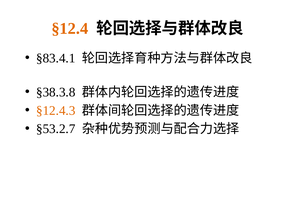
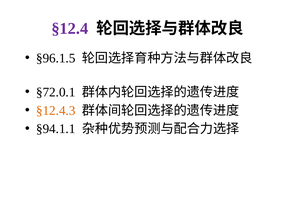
§12.4 colour: orange -> purple (70, 28)
§83.4.1: §83.4.1 -> §96.1.5 (56, 58)
§38.3.8: §38.3.8 -> §72.0.1 (56, 92)
§53.2.7: §53.2.7 -> §94.1.1 (56, 129)
